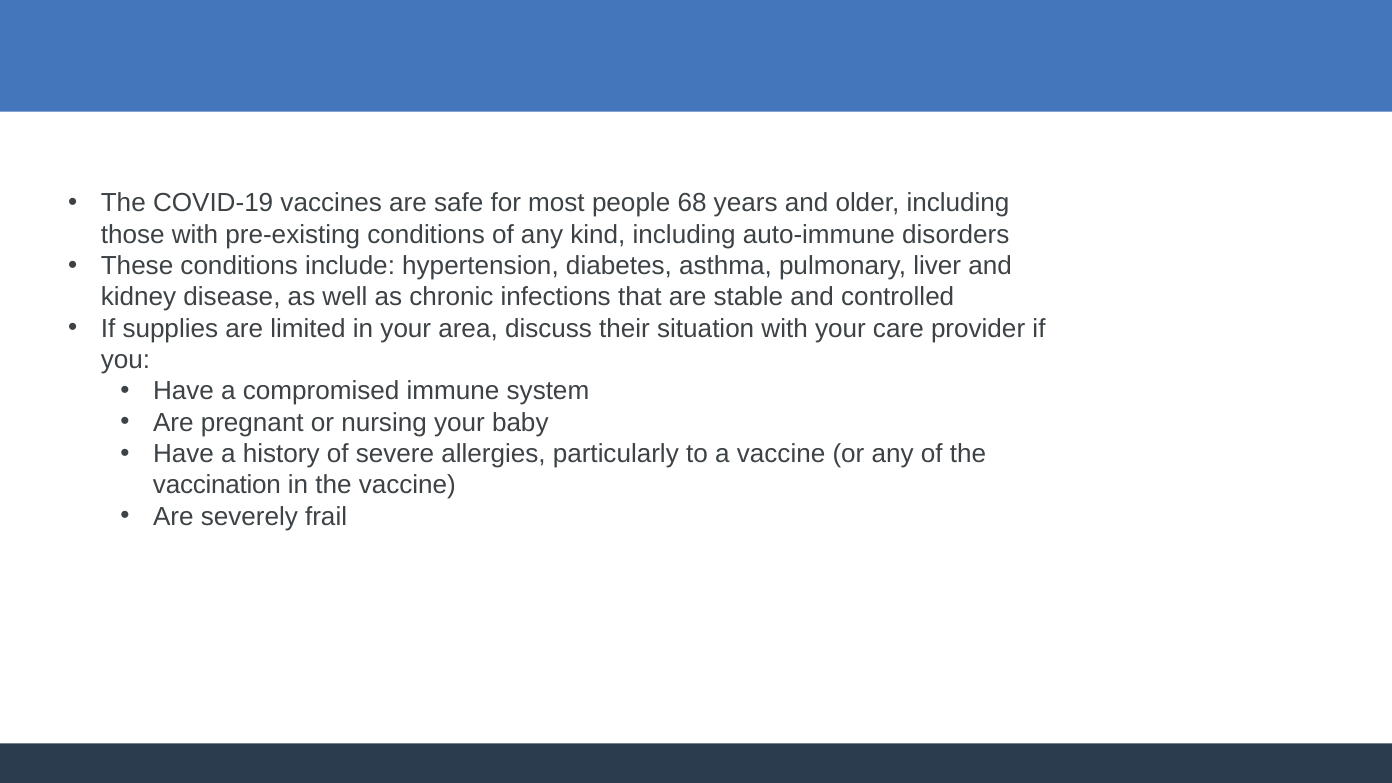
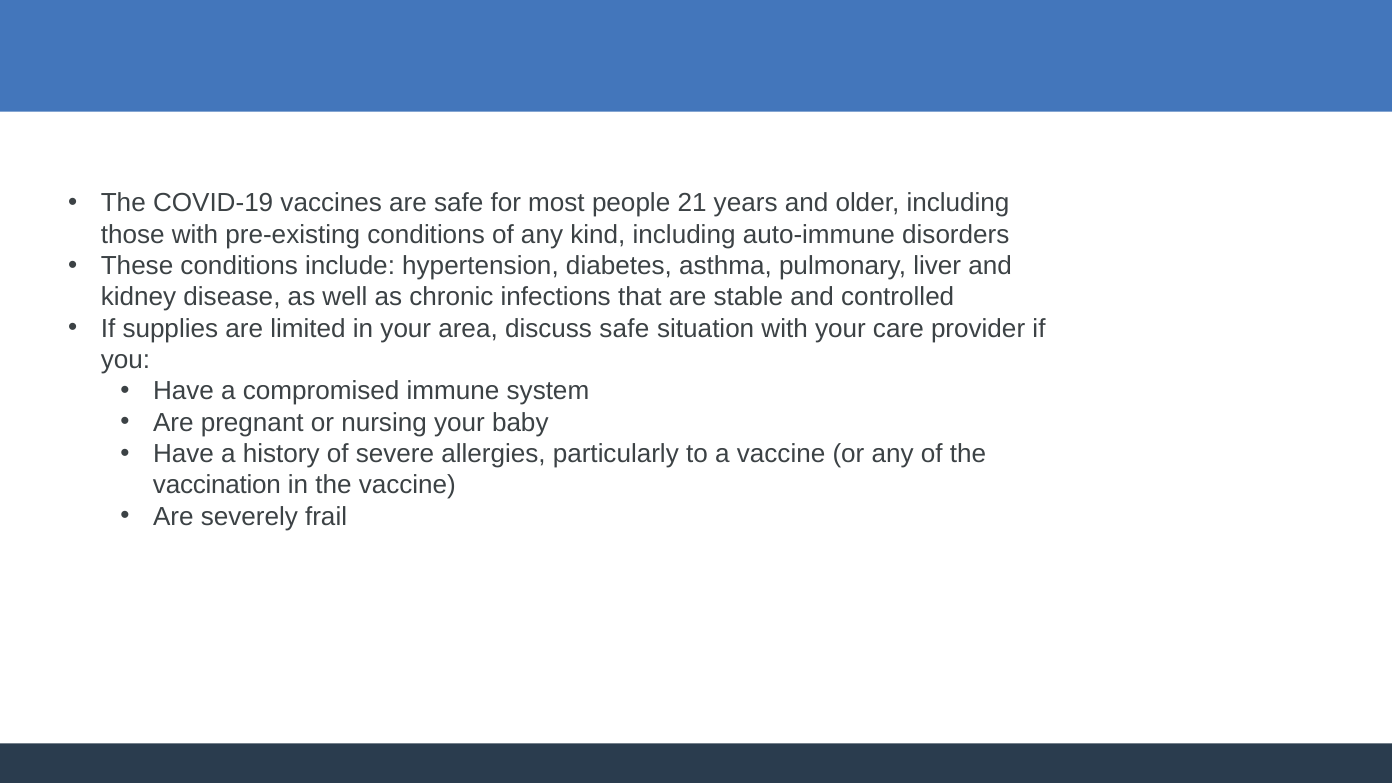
68: 68 -> 21 (692, 203)
discuss their: their -> safe (624, 329)
